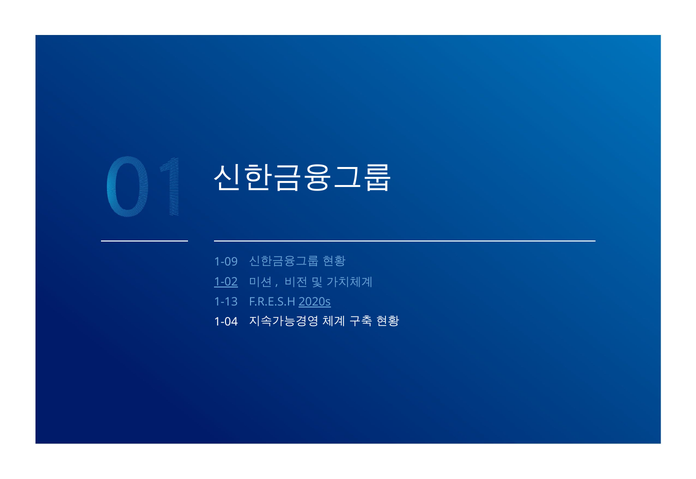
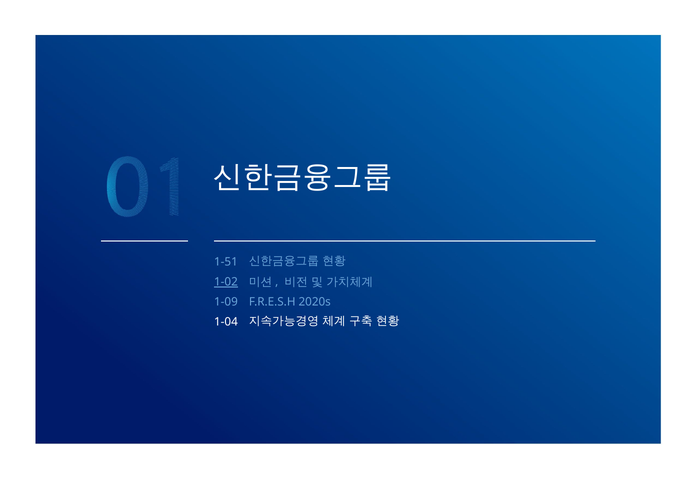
1-09: 1-09 -> 1-51 (226, 262)
1-13: 1-13 -> 1-09 (226, 302)
2020s underline: present -> none (315, 302)
